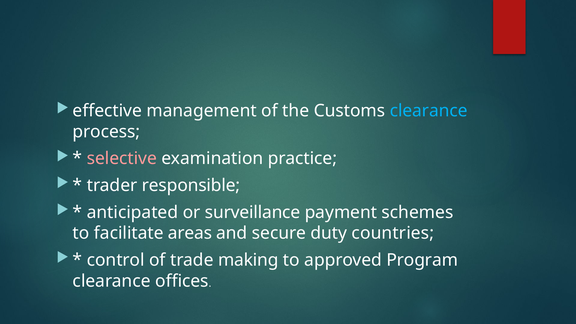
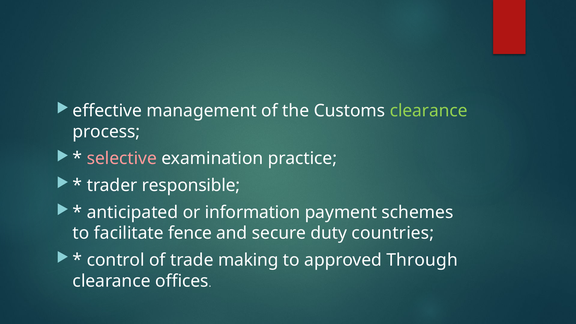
clearance colour: light blue -> light green (429, 111)
surveillance: surveillance -> information (253, 212)
areas: areas -> fence (190, 233)
Program: Program -> Through (422, 260)
